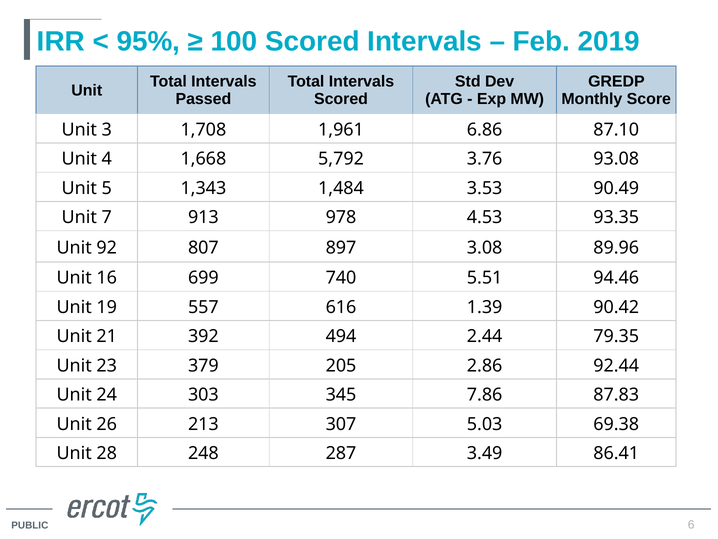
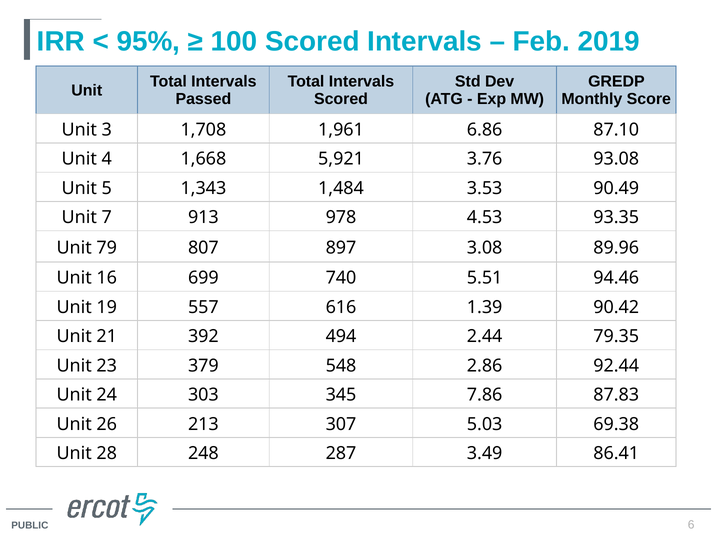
5,792: 5,792 -> 5,921 (341, 159)
92: 92 -> 79 (107, 247)
205: 205 -> 548 (341, 365)
